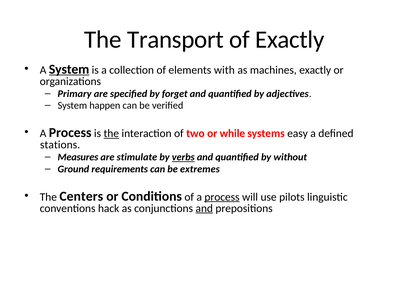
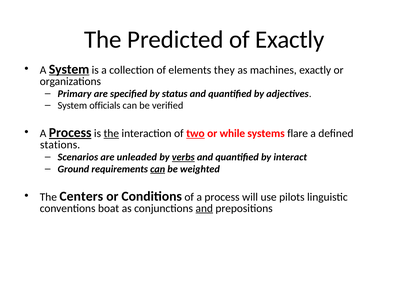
Transport: Transport -> Predicted (175, 39)
with: with -> they (224, 70)
forget: forget -> status (175, 94)
happen: happen -> officials (105, 106)
Process underline: none -> present (70, 133)
two underline: none -> present (195, 133)
easy: easy -> flare (298, 133)
Measures: Measures -> Scenarios (78, 157)
stimulate: stimulate -> unleaded (137, 157)
without: without -> interact (290, 157)
can underline: none -> present (158, 169)
extremes: extremes -> weighted (200, 169)
process underline: present -> none (222, 197)
hack: hack -> boat (109, 208)
